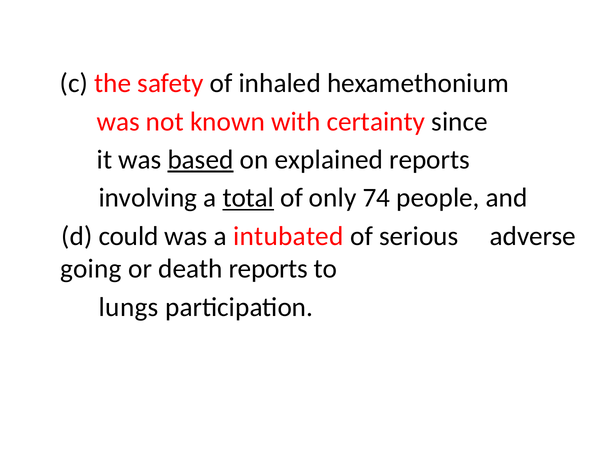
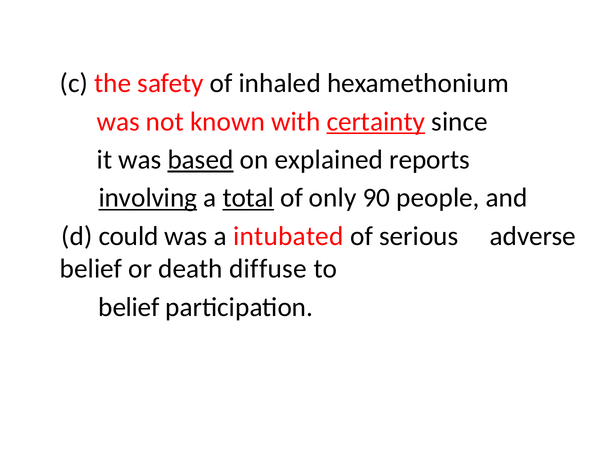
certainty underline: none -> present (376, 122)
involving underline: none -> present (148, 198)
74: 74 -> 90 (376, 198)
going: going -> belief (91, 269)
death reports: reports -> diffuse (268, 269)
lungs: lungs -> belief (129, 307)
